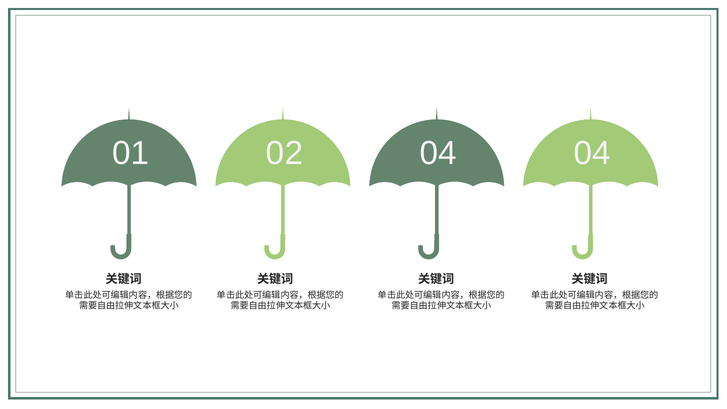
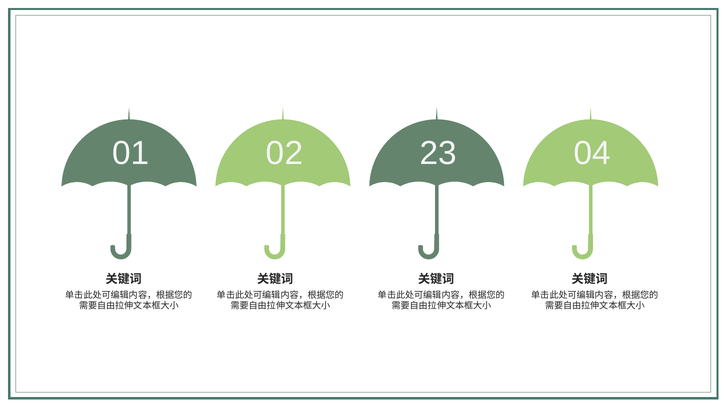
02 04: 04 -> 23 (438, 153)
